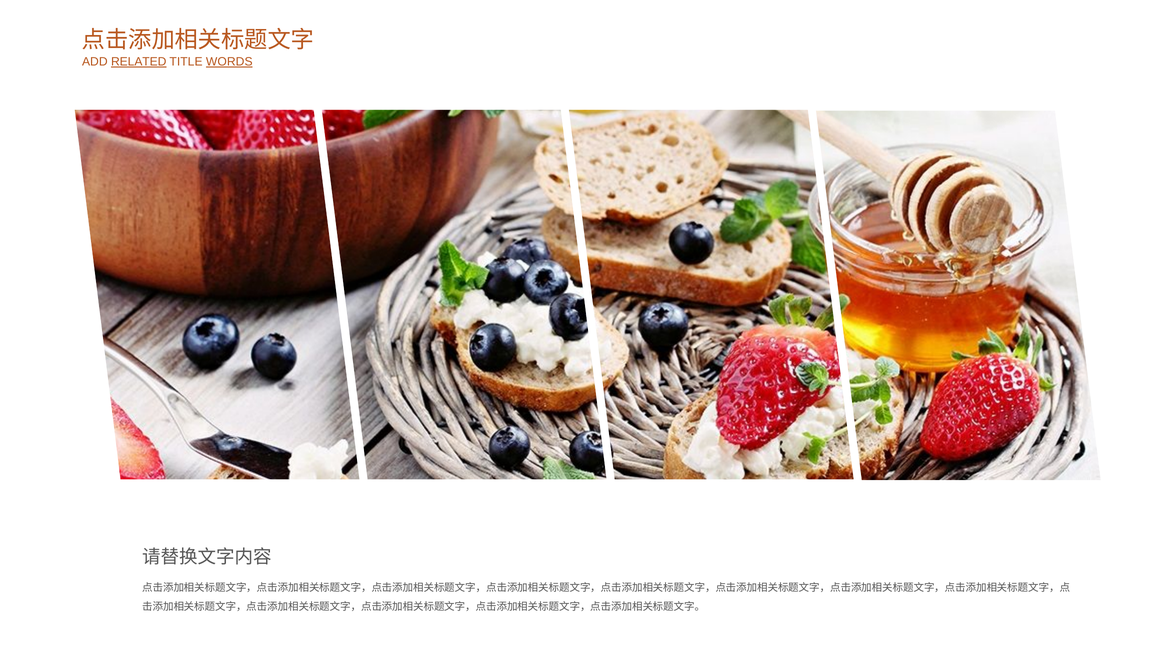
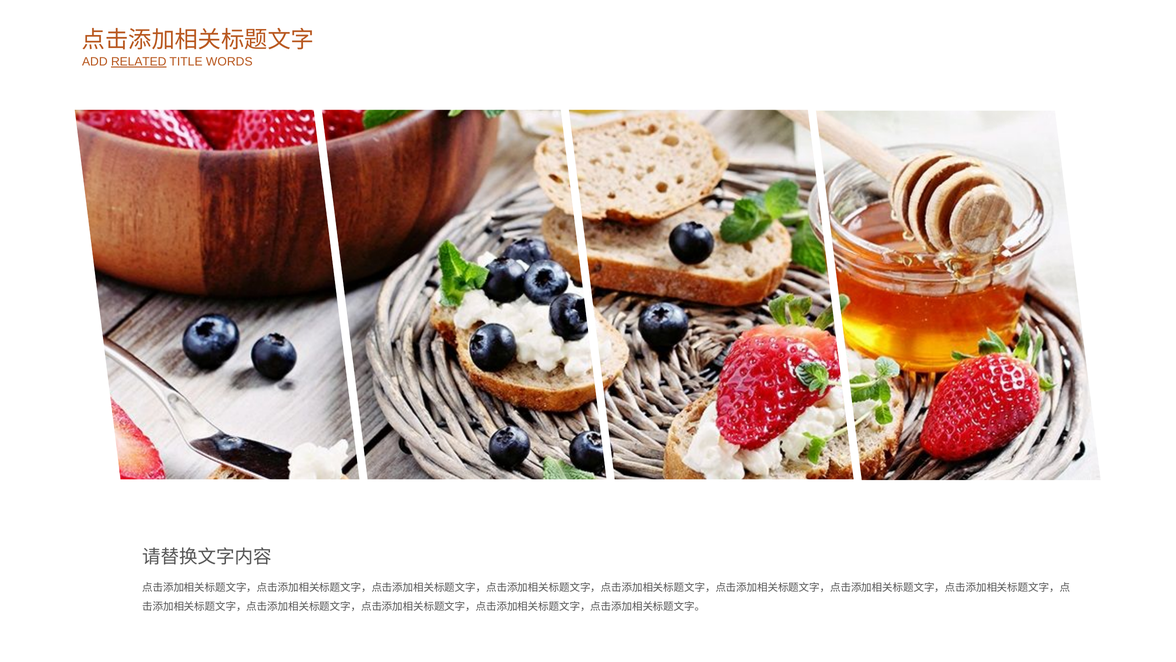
WORDS underline: present -> none (229, 62)
